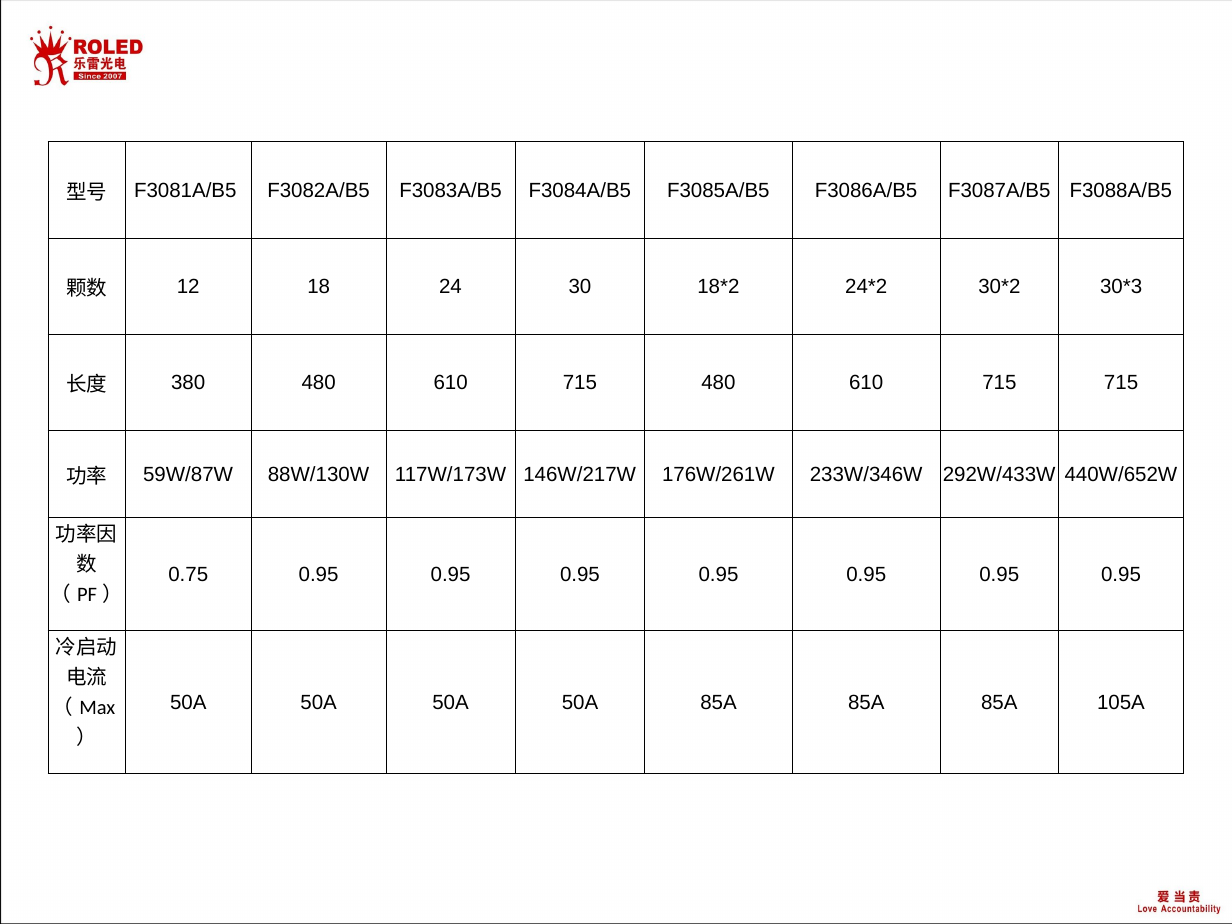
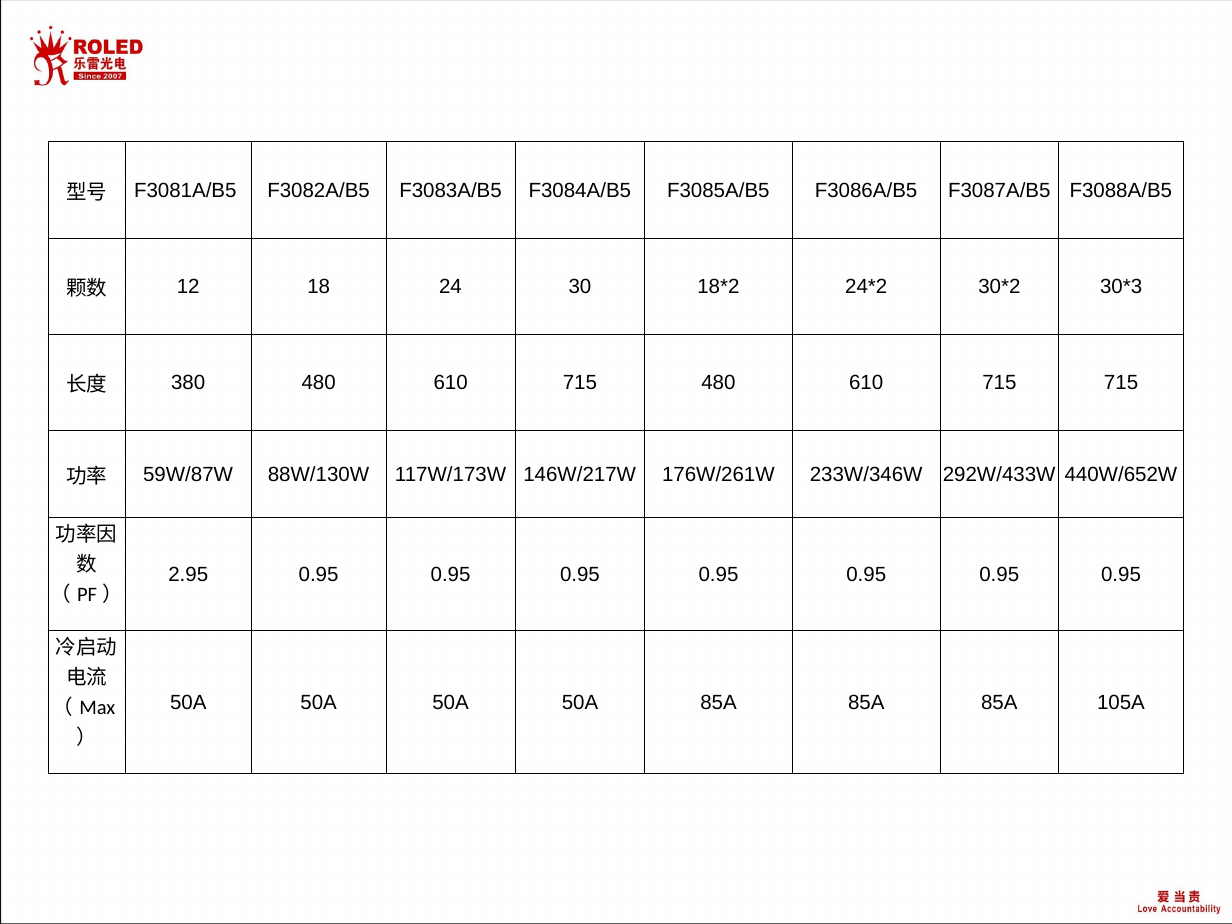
0.75: 0.75 -> 2.95 (188, 574)
